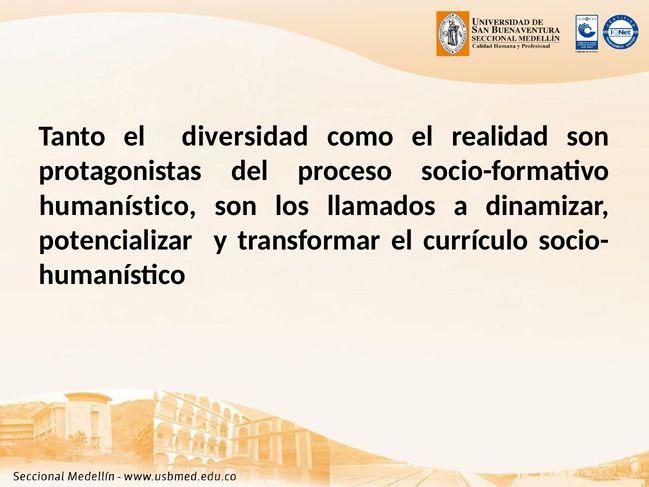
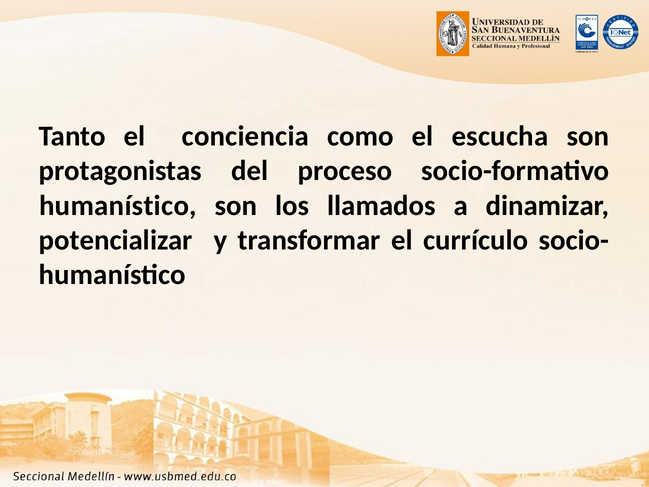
diversidad: diversidad -> conciencia (245, 136)
realidad: realidad -> escucha (500, 136)
